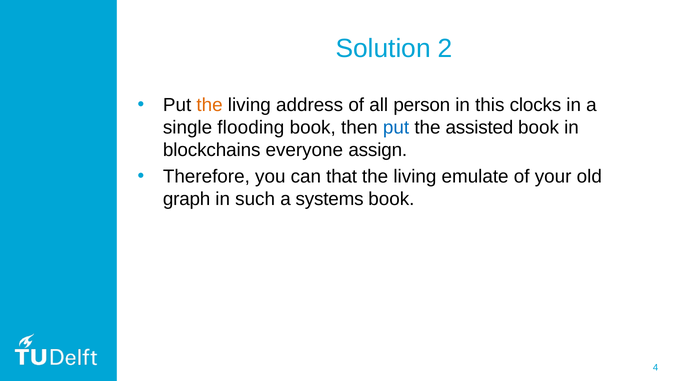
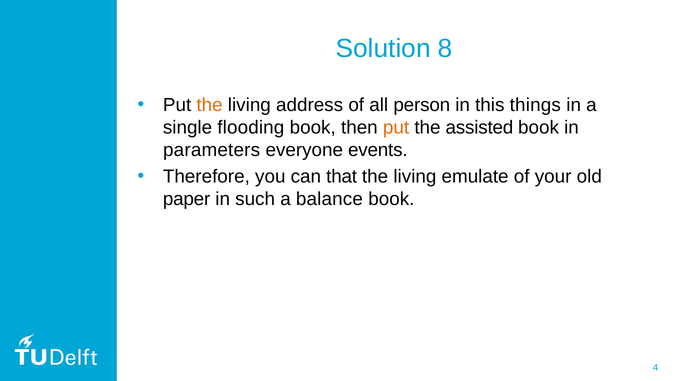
2: 2 -> 8 (445, 49)
clocks: clocks -> things (535, 105)
put colour: blue -> orange (396, 128)
blockchains: blockchains -> parameters (212, 150)
assign: assign -> events (378, 150)
graph: graph -> paper (187, 199)
systems: systems -> balance (329, 199)
